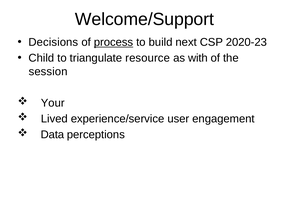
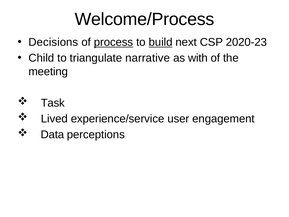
Welcome/Support: Welcome/Support -> Welcome/Process (144, 19)
build underline: none -> present (161, 42)
resource: resource -> narrative (148, 58)
session: session -> meeting (48, 71)
Your: Your -> Task (53, 103)
